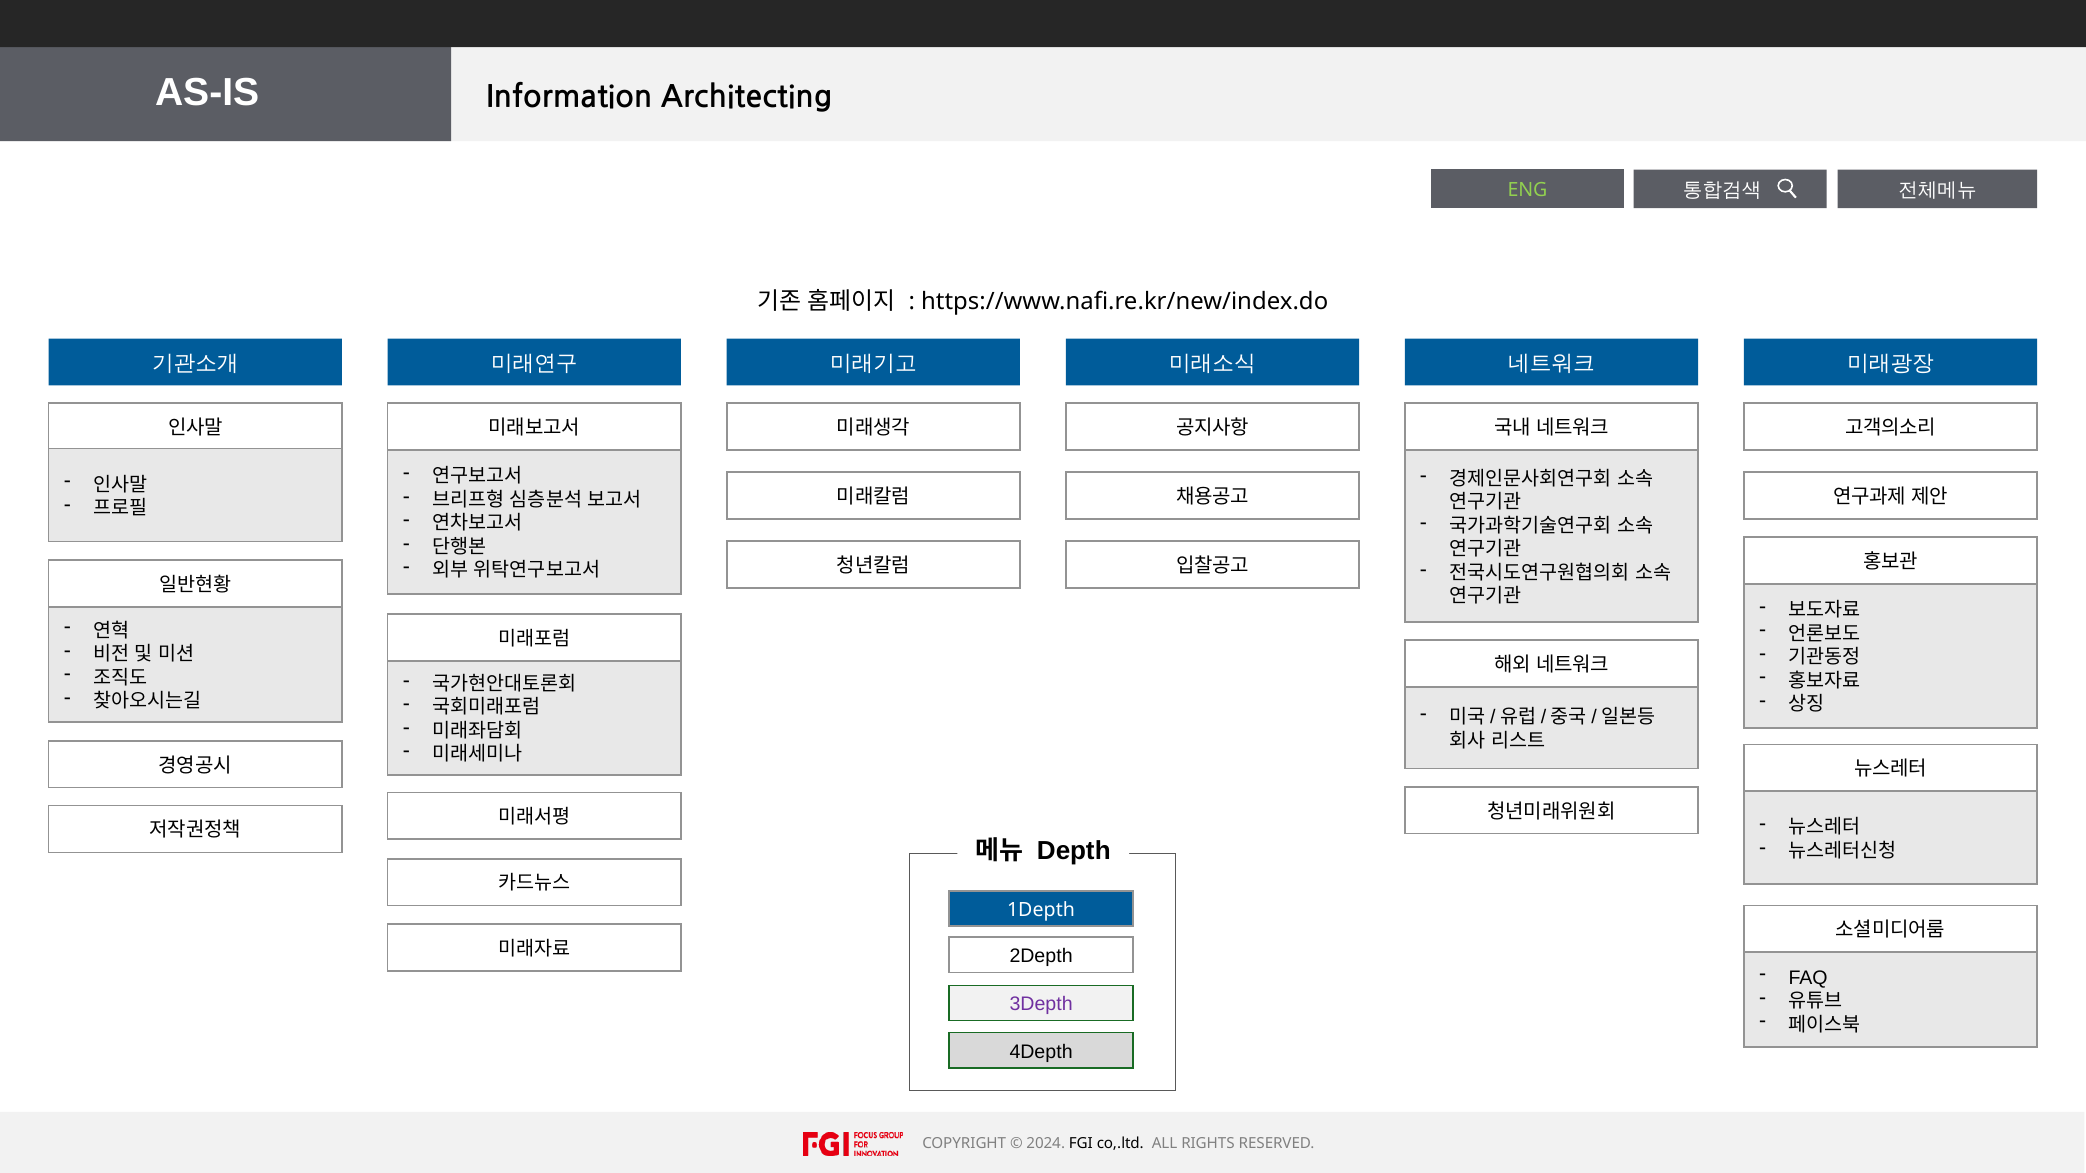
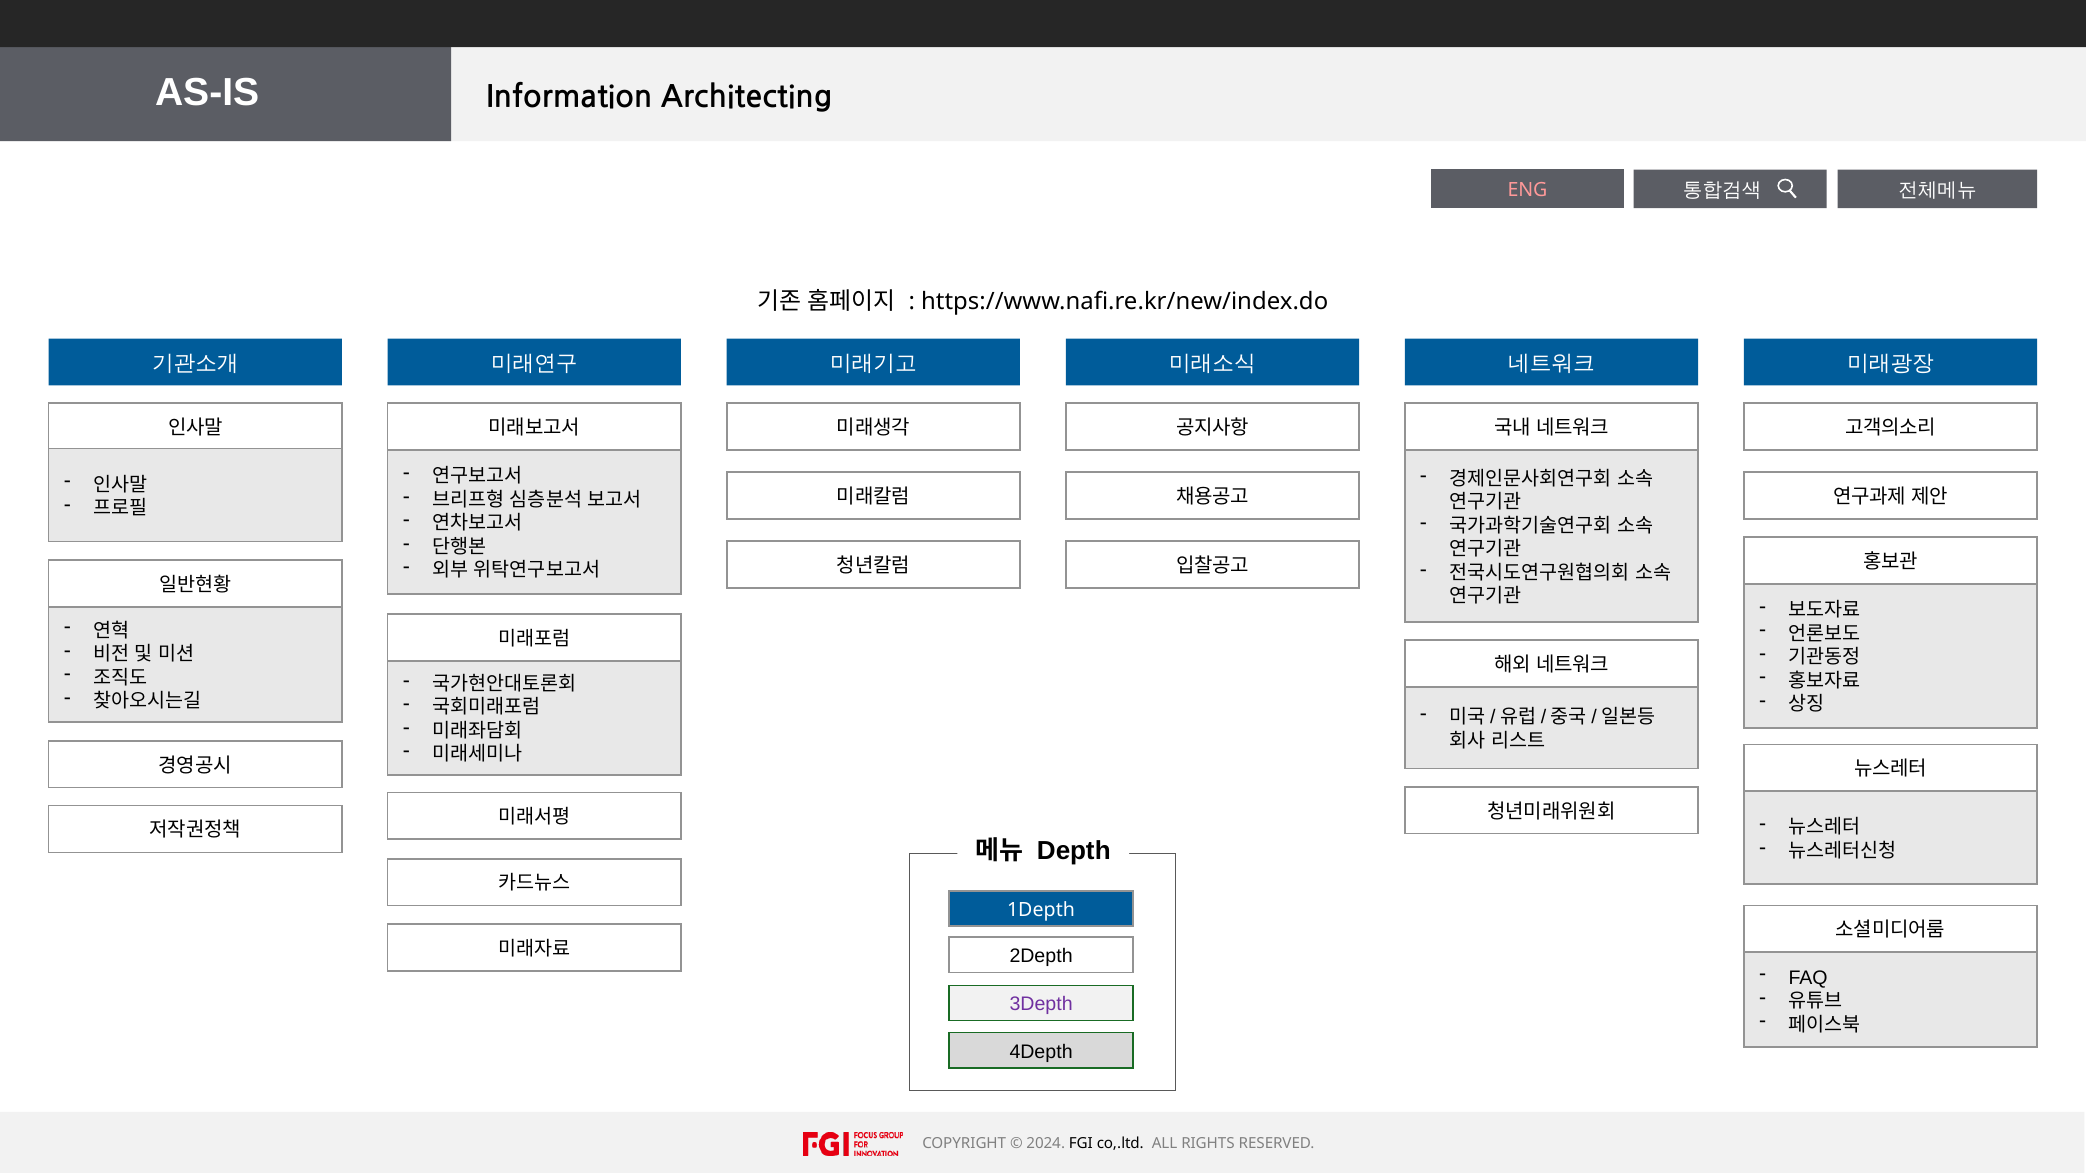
ENG colour: light green -> pink (1527, 190)
